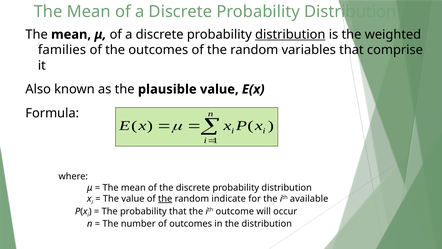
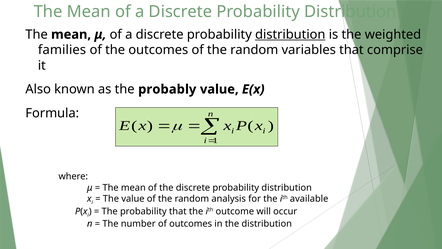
plausible: plausible -> probably (167, 89)
the underline: present -> none (165, 198)
indicate: indicate -> analysis (229, 198)
